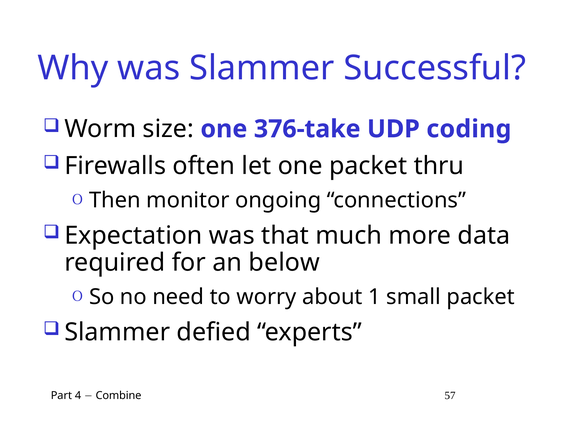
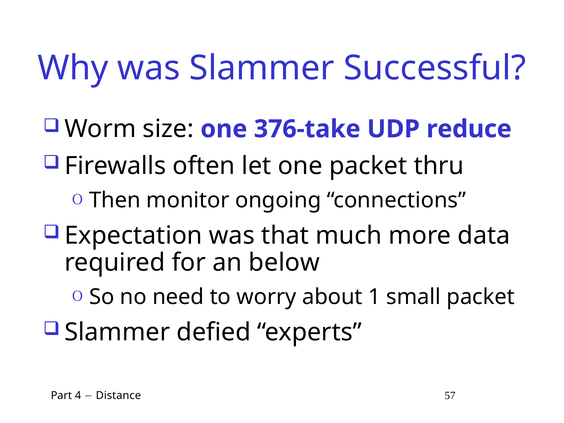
coding: coding -> reduce (469, 129)
Combine: Combine -> Distance (118, 396)
